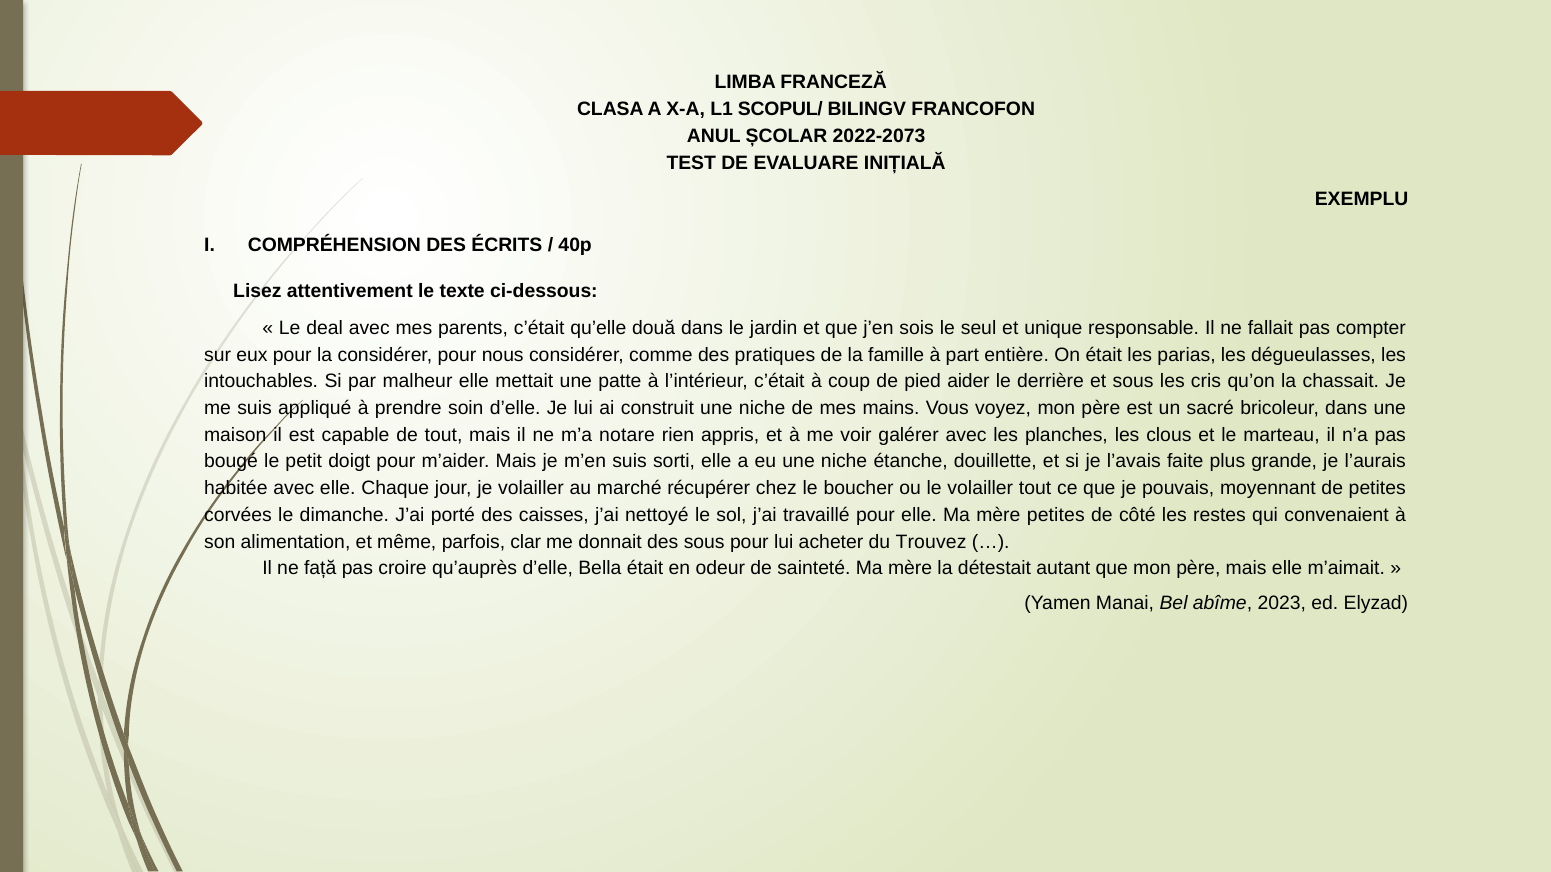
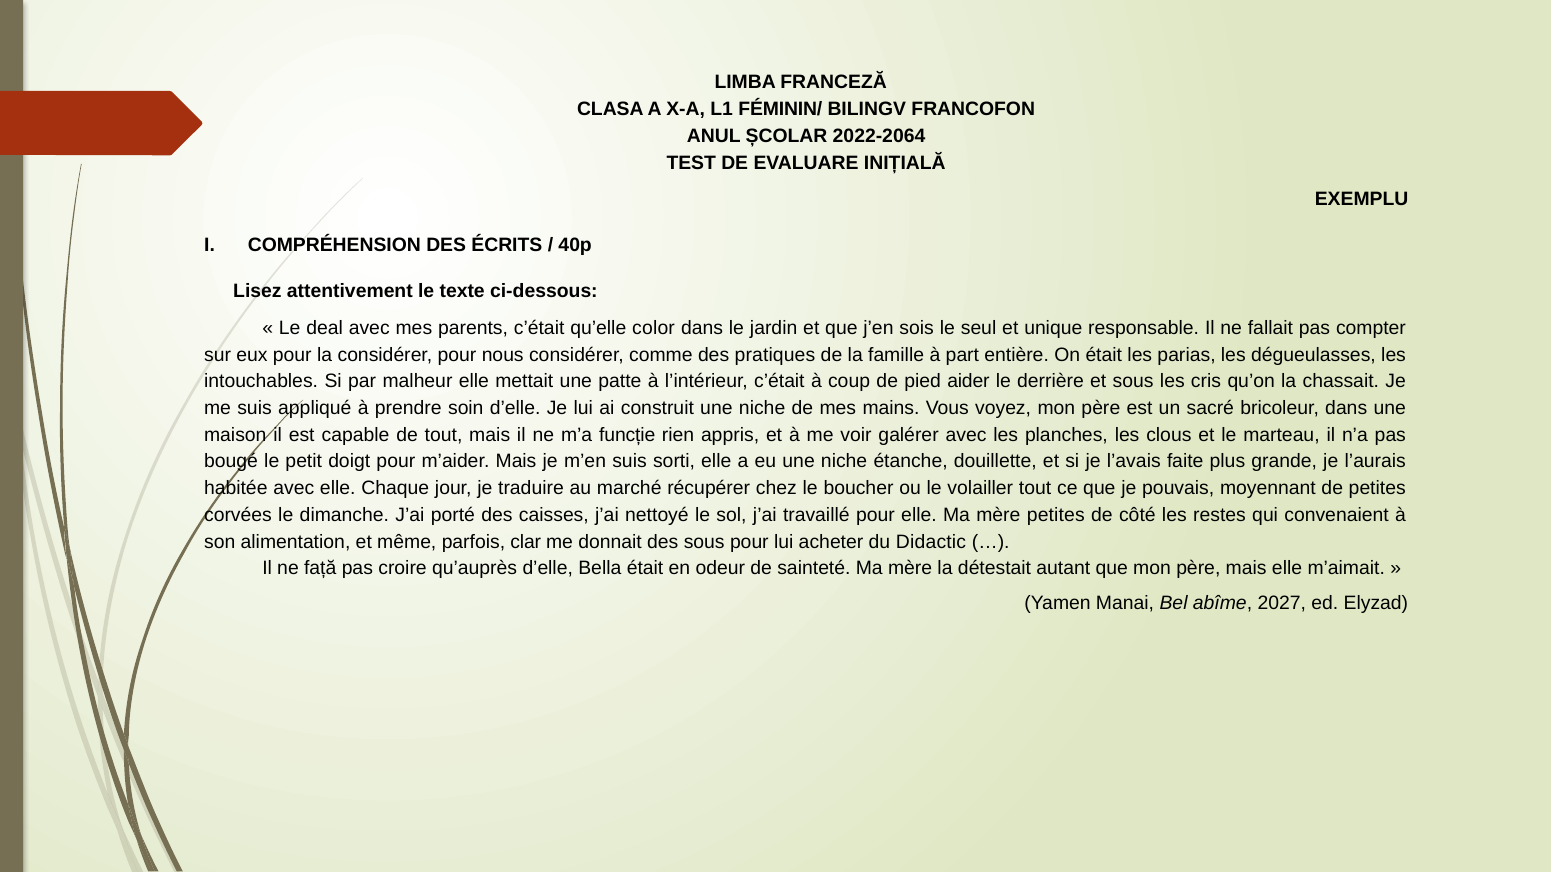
SCOPUL/: SCOPUL/ -> FÉMININ/ (780, 109)
2022-2073: 2022-2073 -> 2022-2064 (879, 136)
două: două -> color (654, 328)
notare: notare -> funcție (627, 435)
je volailler: volailler -> traduire (531, 489)
Trouvez: Trouvez -> Didactic (931, 542)
2023: 2023 -> 2027 (1282, 604)
